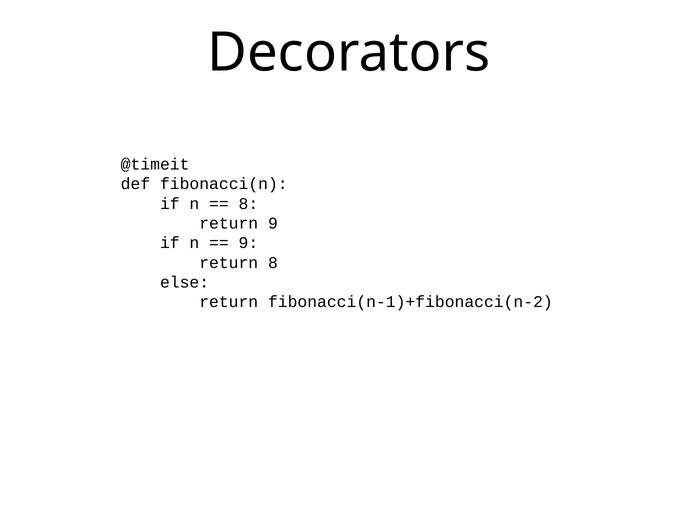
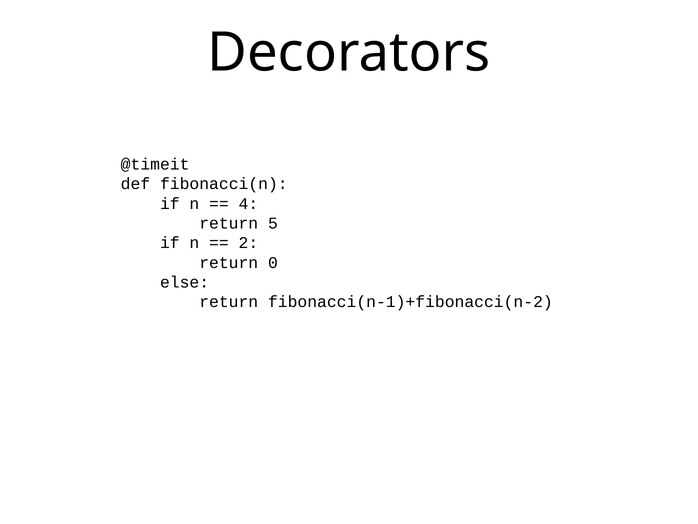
8: 8 -> 4 (248, 203)
return 9: 9 -> 5 (273, 223)
9: 9 -> 2 (248, 243)
return 8: 8 -> 0 (273, 262)
